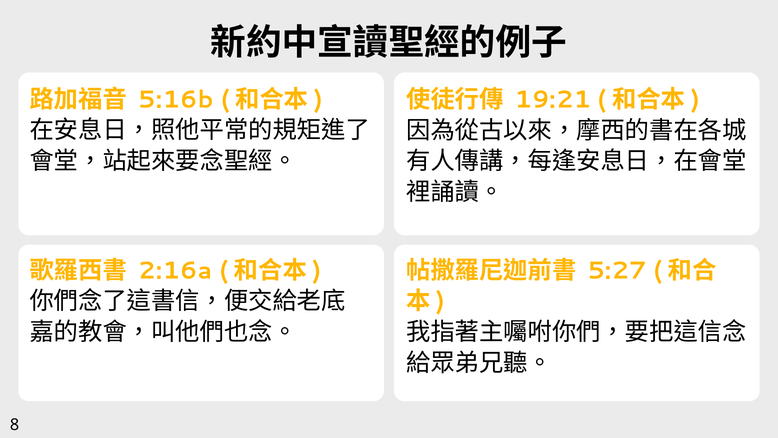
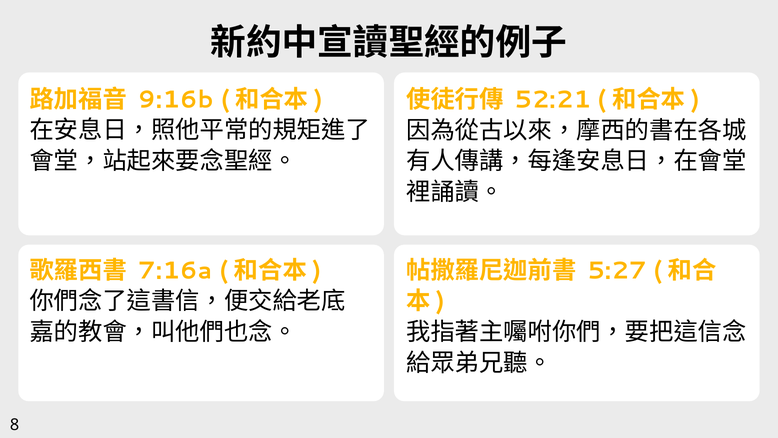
5:16b: 5:16b -> 9:16b (176, 99)
19:21: 19:21 -> 52:21 (553, 100)
2:16a: 2:16a -> 7:16a (175, 270)
